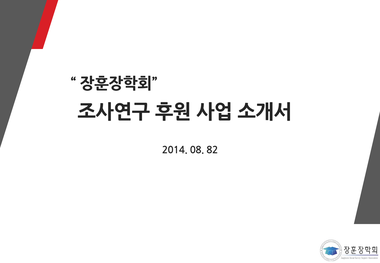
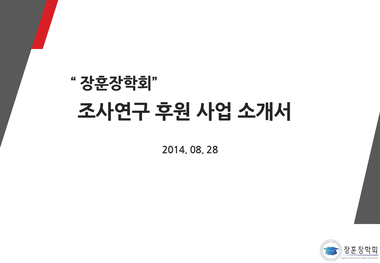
82: 82 -> 28 (212, 150)
